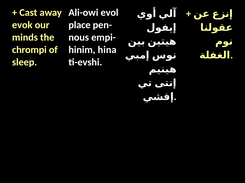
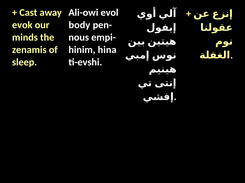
place: place -> body (79, 25)
chrompi: chrompi -> zenamis (29, 50)
